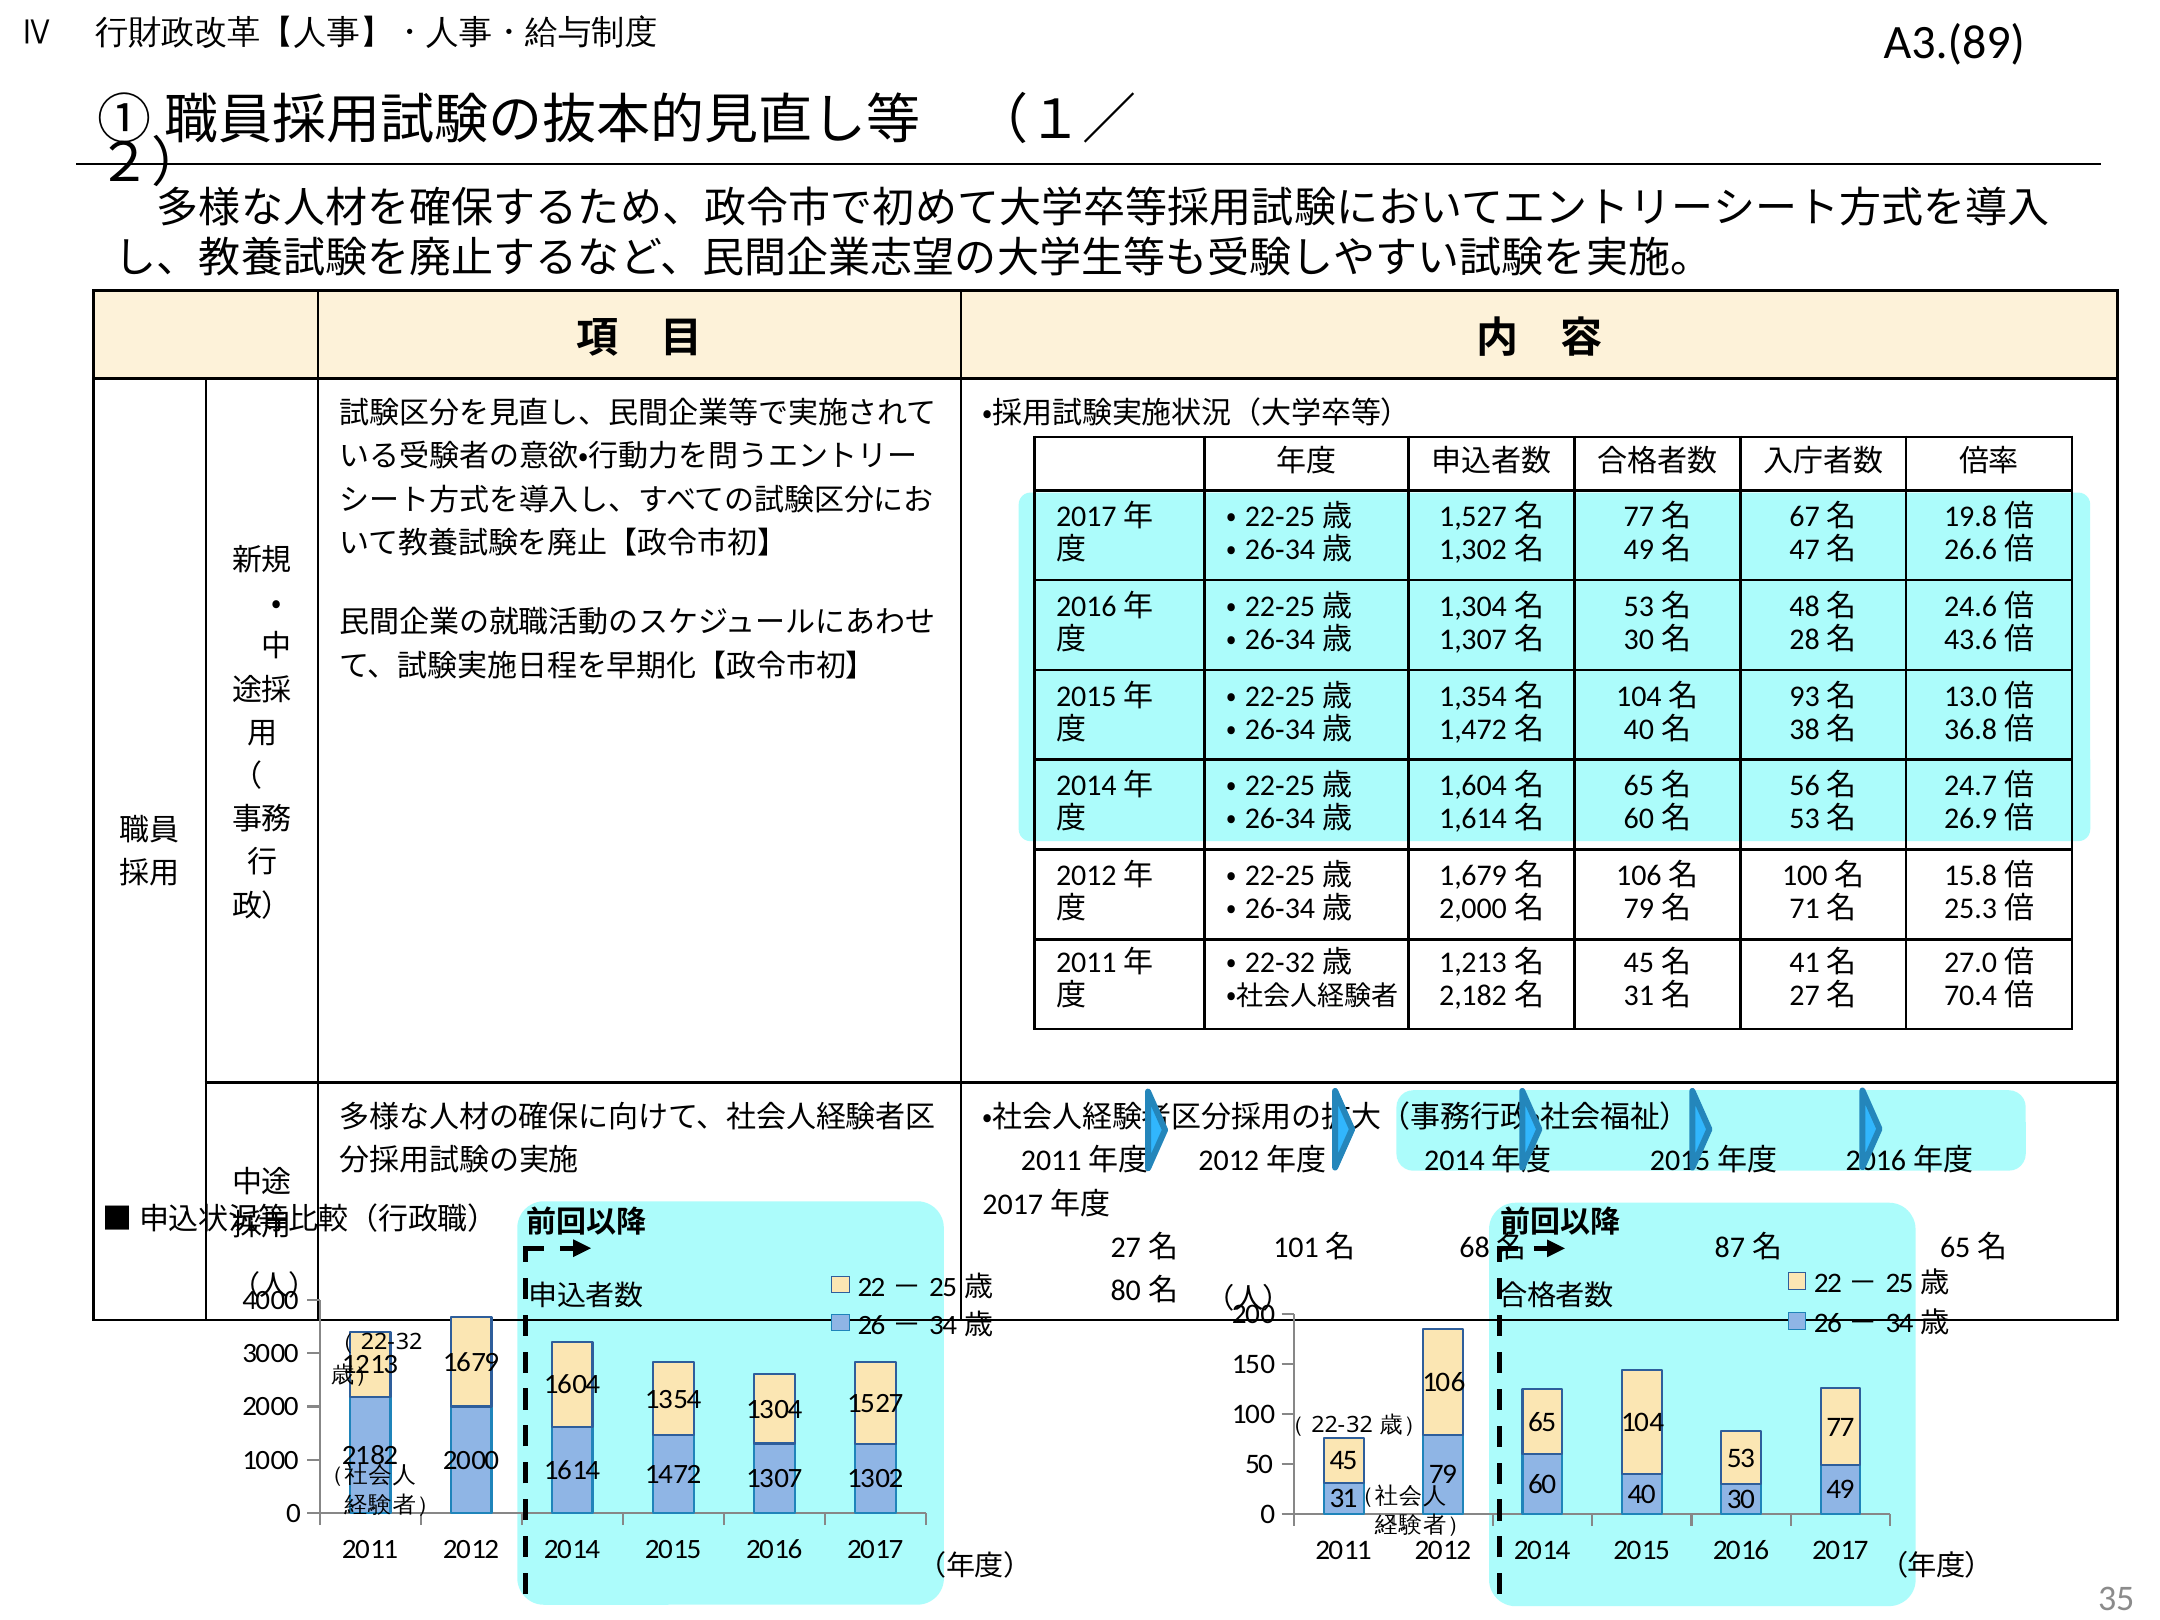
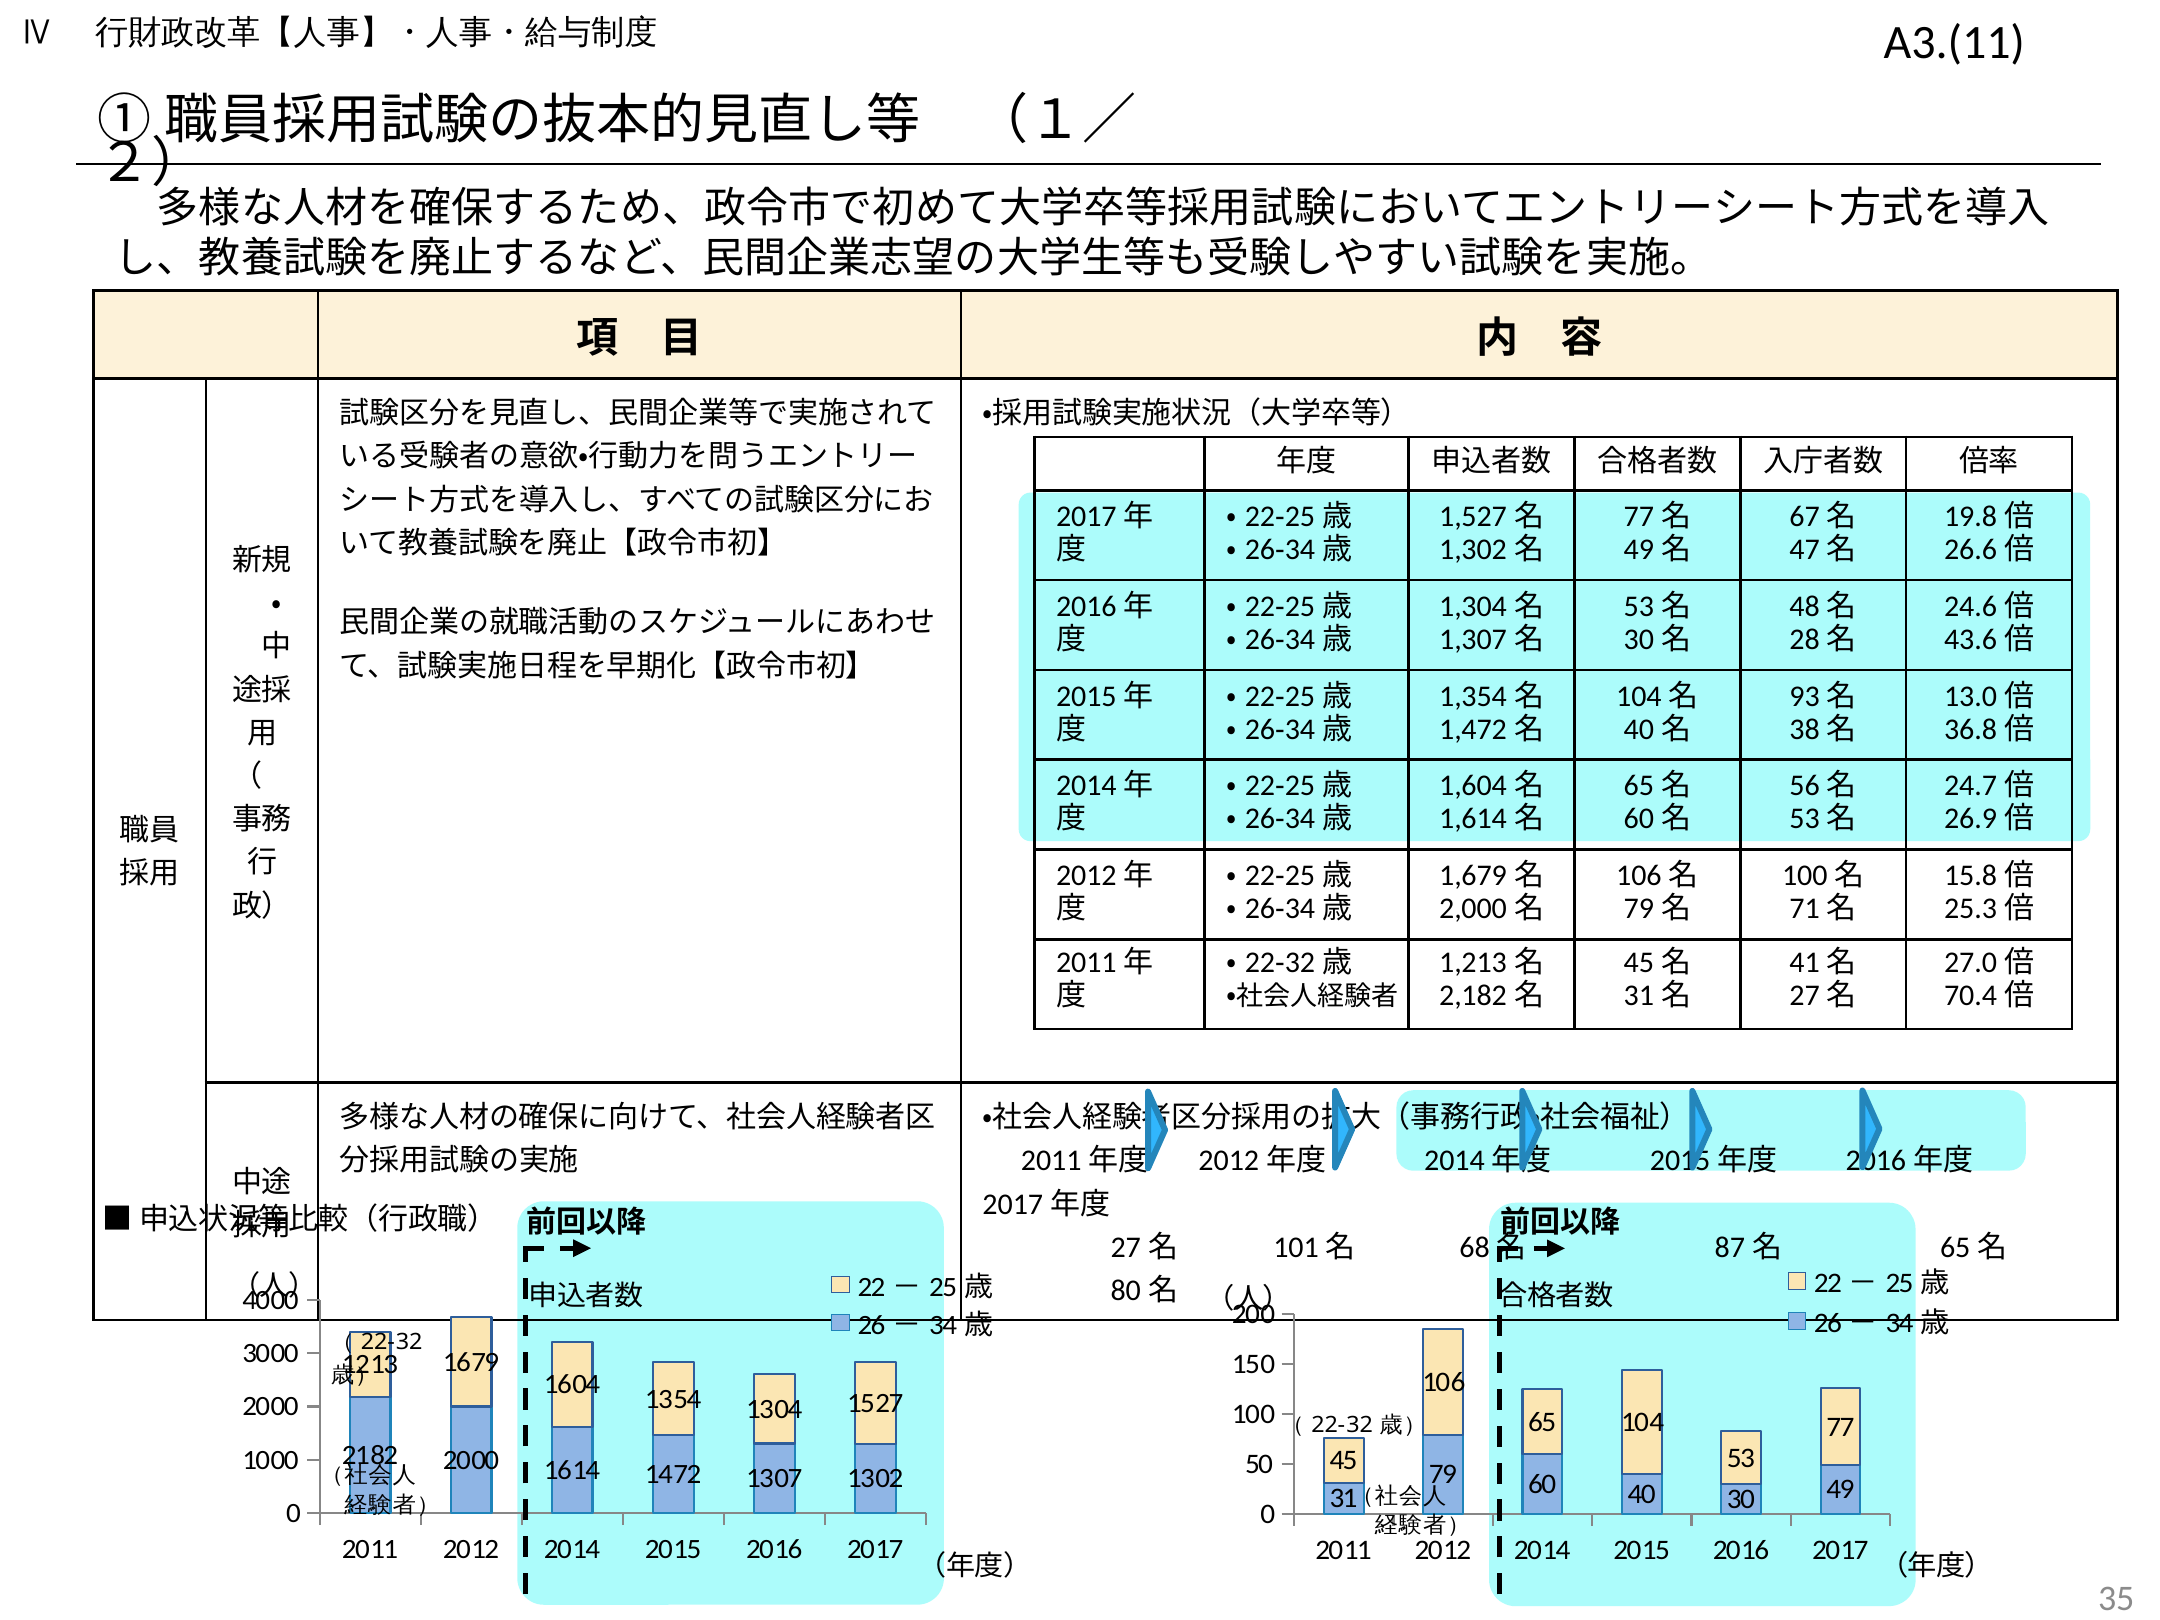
A3.(89: A3.(89 -> A3.(11 (1954, 43)
